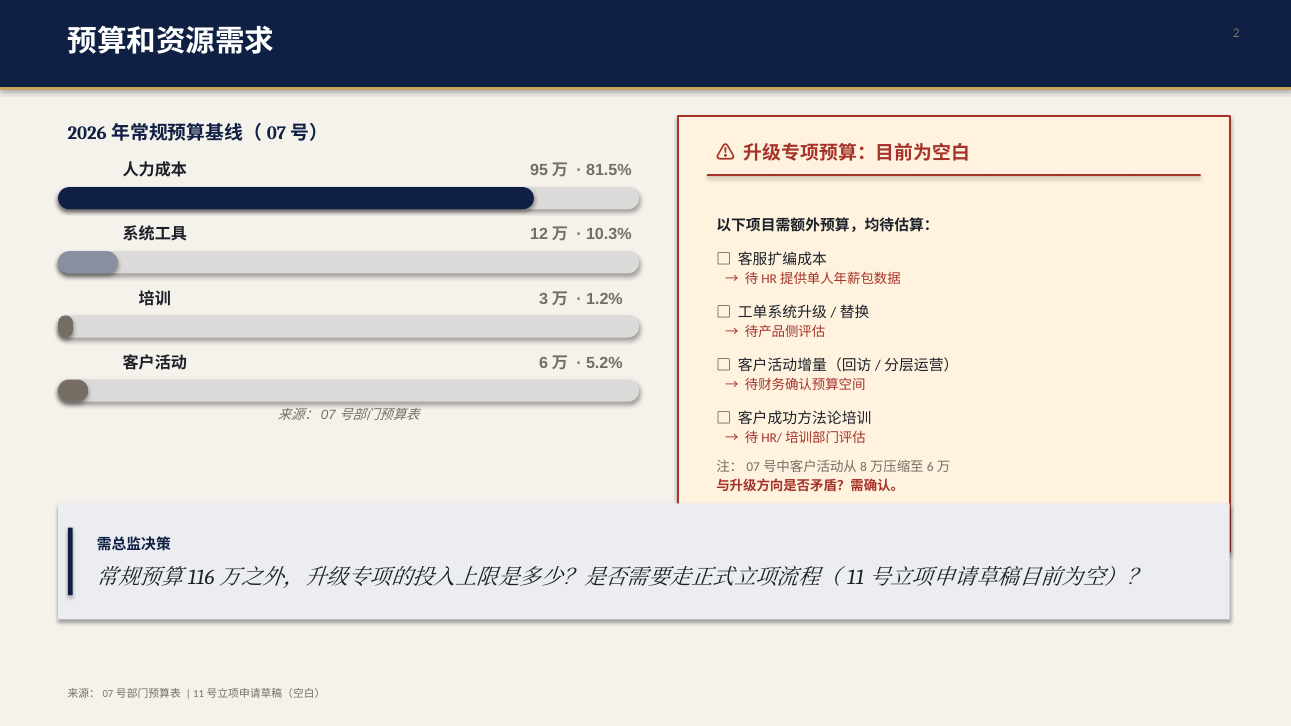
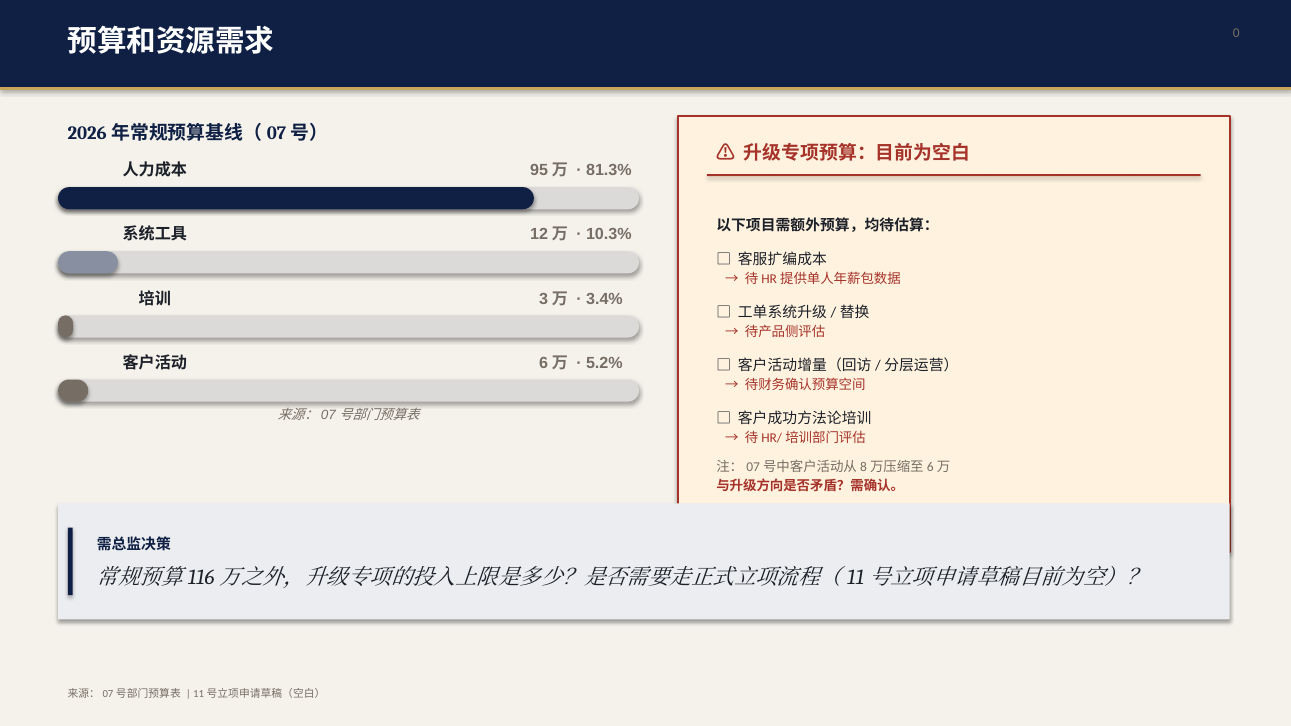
2: 2 -> 0 (1236, 33)
81.5%: 81.5% -> 81.3% (609, 170)
1.2%: 1.2% -> 3.4% (604, 299)
